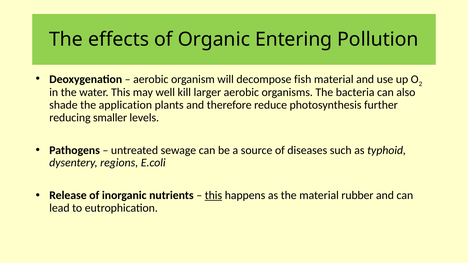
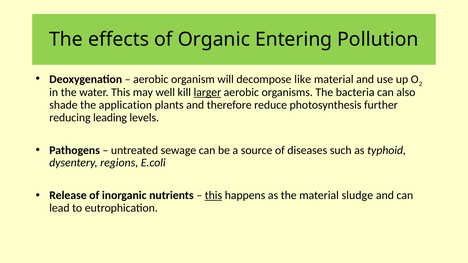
fish: fish -> like (303, 79)
larger underline: none -> present (207, 92)
smaller: smaller -> leading (110, 118)
rubber: rubber -> sludge (357, 195)
